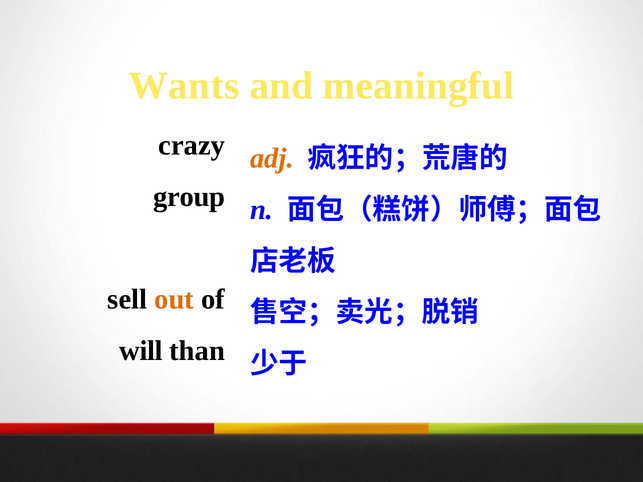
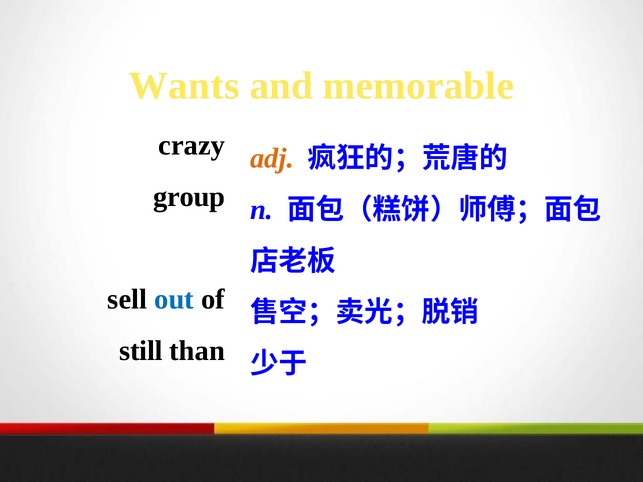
meaningful: meaningful -> memorable (418, 86)
out colour: orange -> blue (174, 300)
will: will -> still (141, 351)
